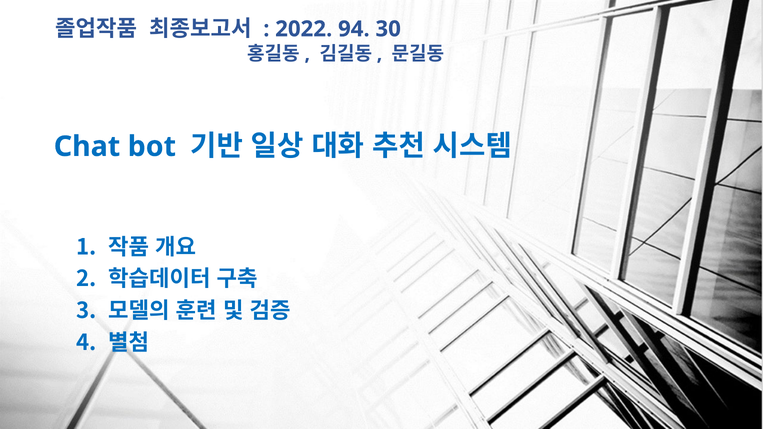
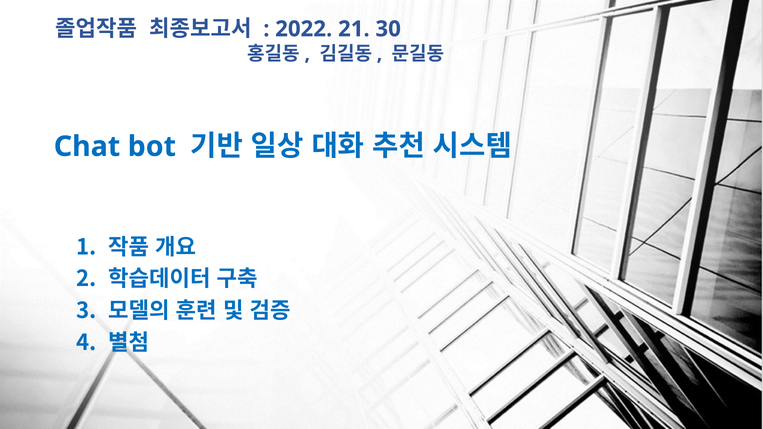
94: 94 -> 21 (354, 29)
